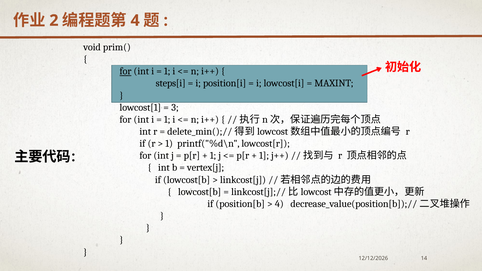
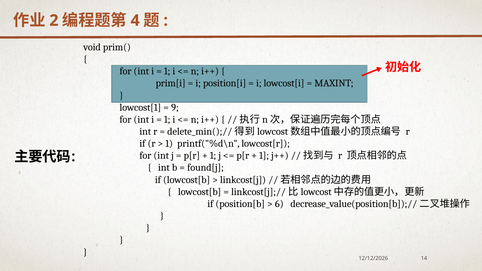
for underline: present -> none (125, 71)
steps[i: steps[i -> prim[i (171, 83)
3: 3 -> 9 (175, 107)
vertex[j: vertex[j -> found[j (206, 168)
4: 4 -> 6 (279, 204)
